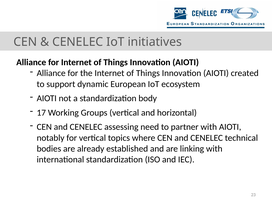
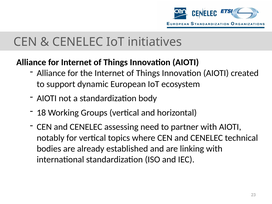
17: 17 -> 18 (41, 113)
